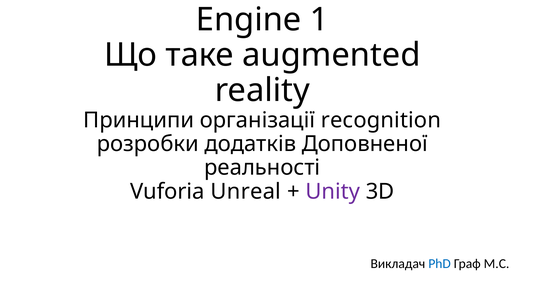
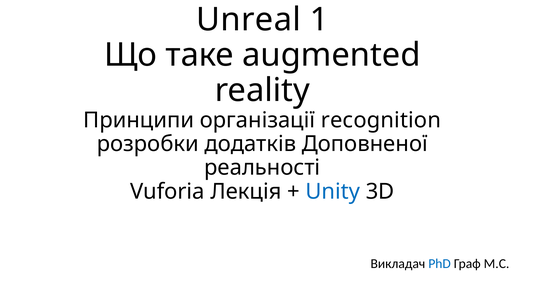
Engine: Engine -> Unreal (249, 20)
Unreal: Unreal -> Лекція (246, 191)
Unity colour: purple -> blue (333, 191)
